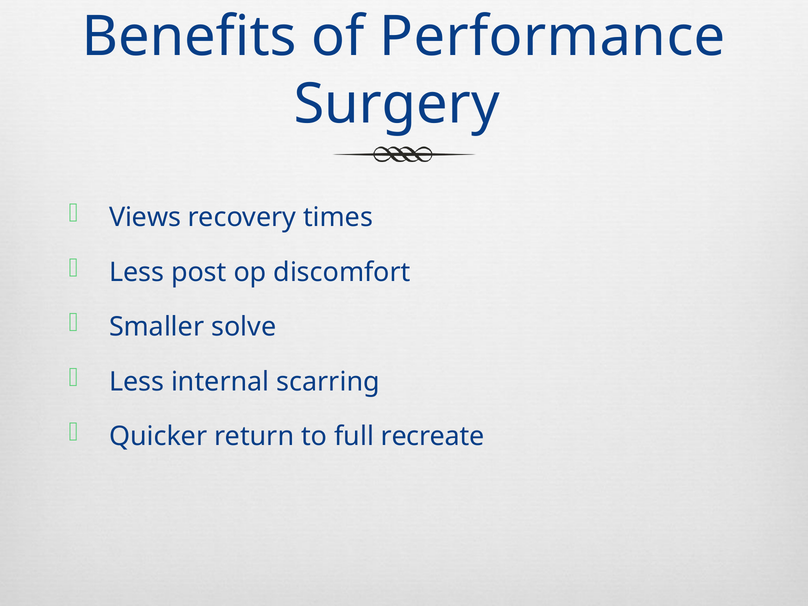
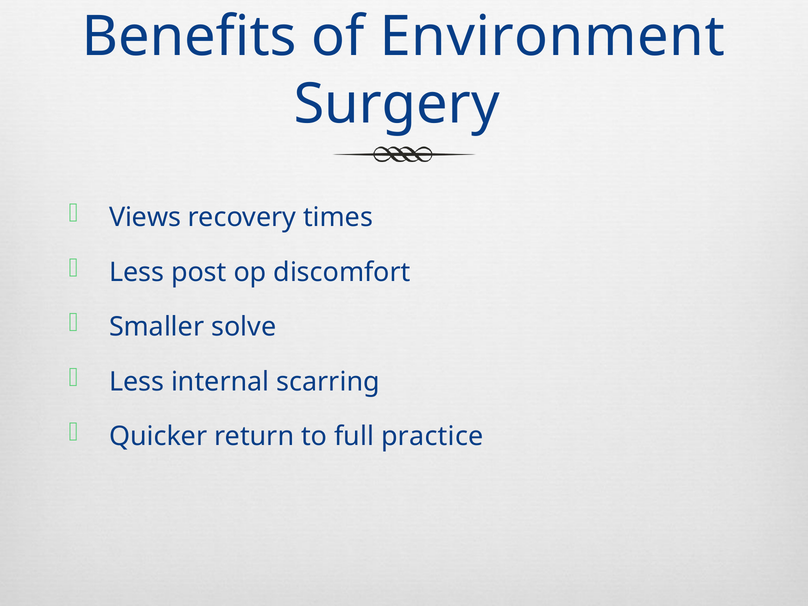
Performance: Performance -> Environment (552, 37)
recreate: recreate -> practice (432, 436)
